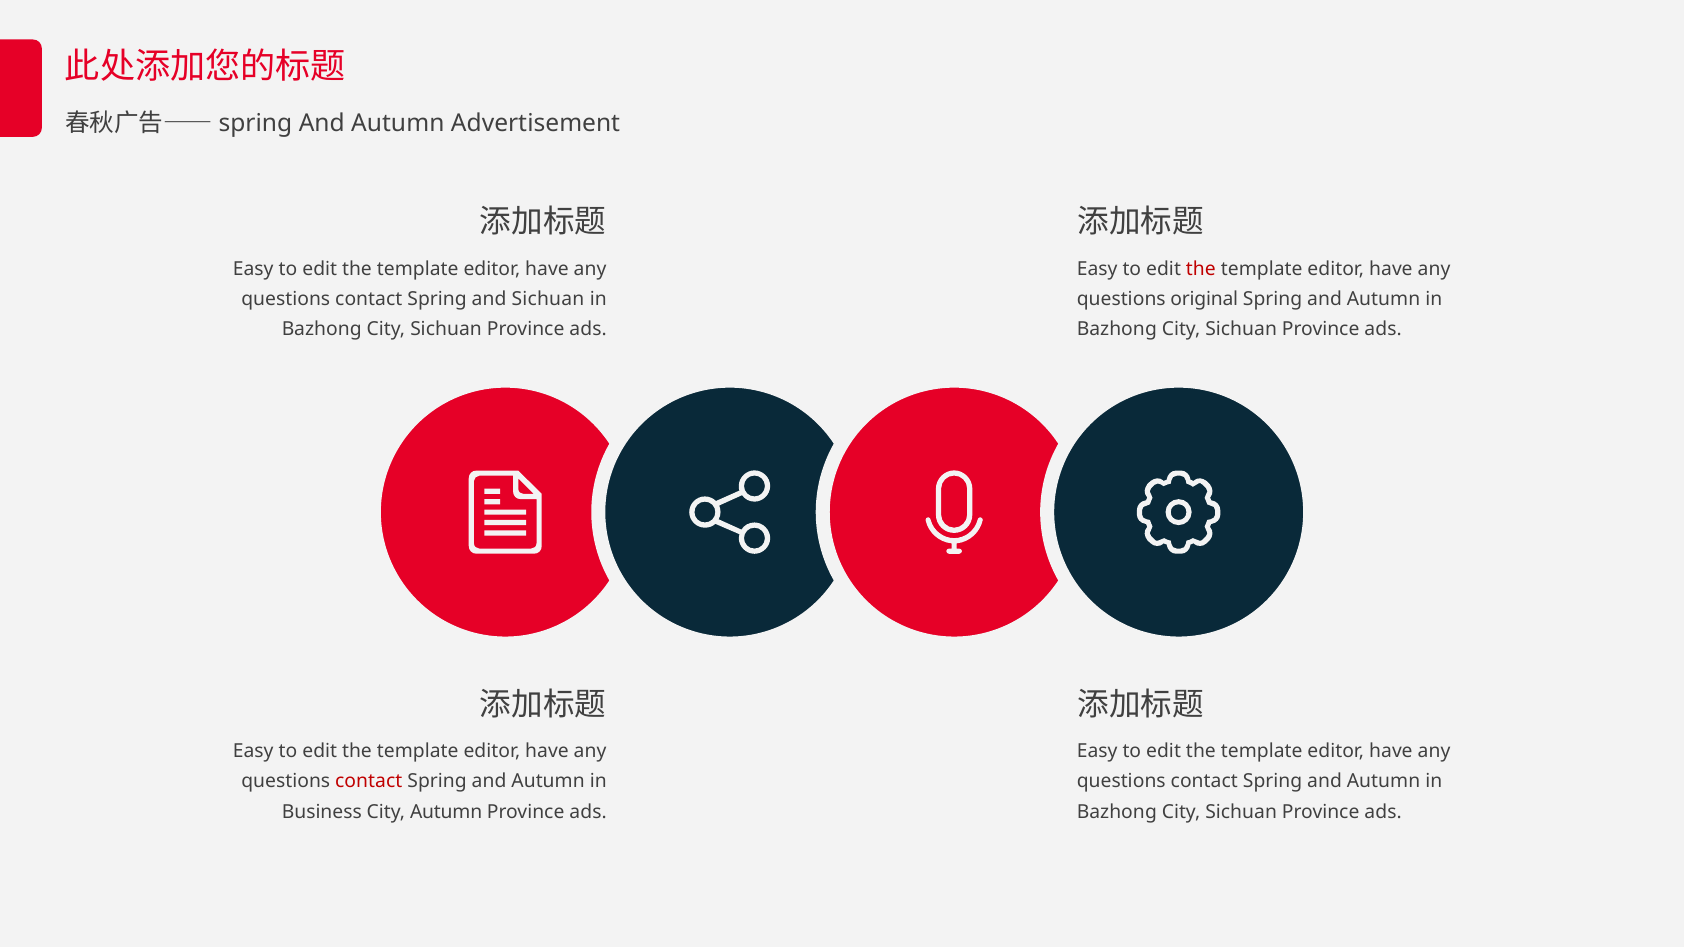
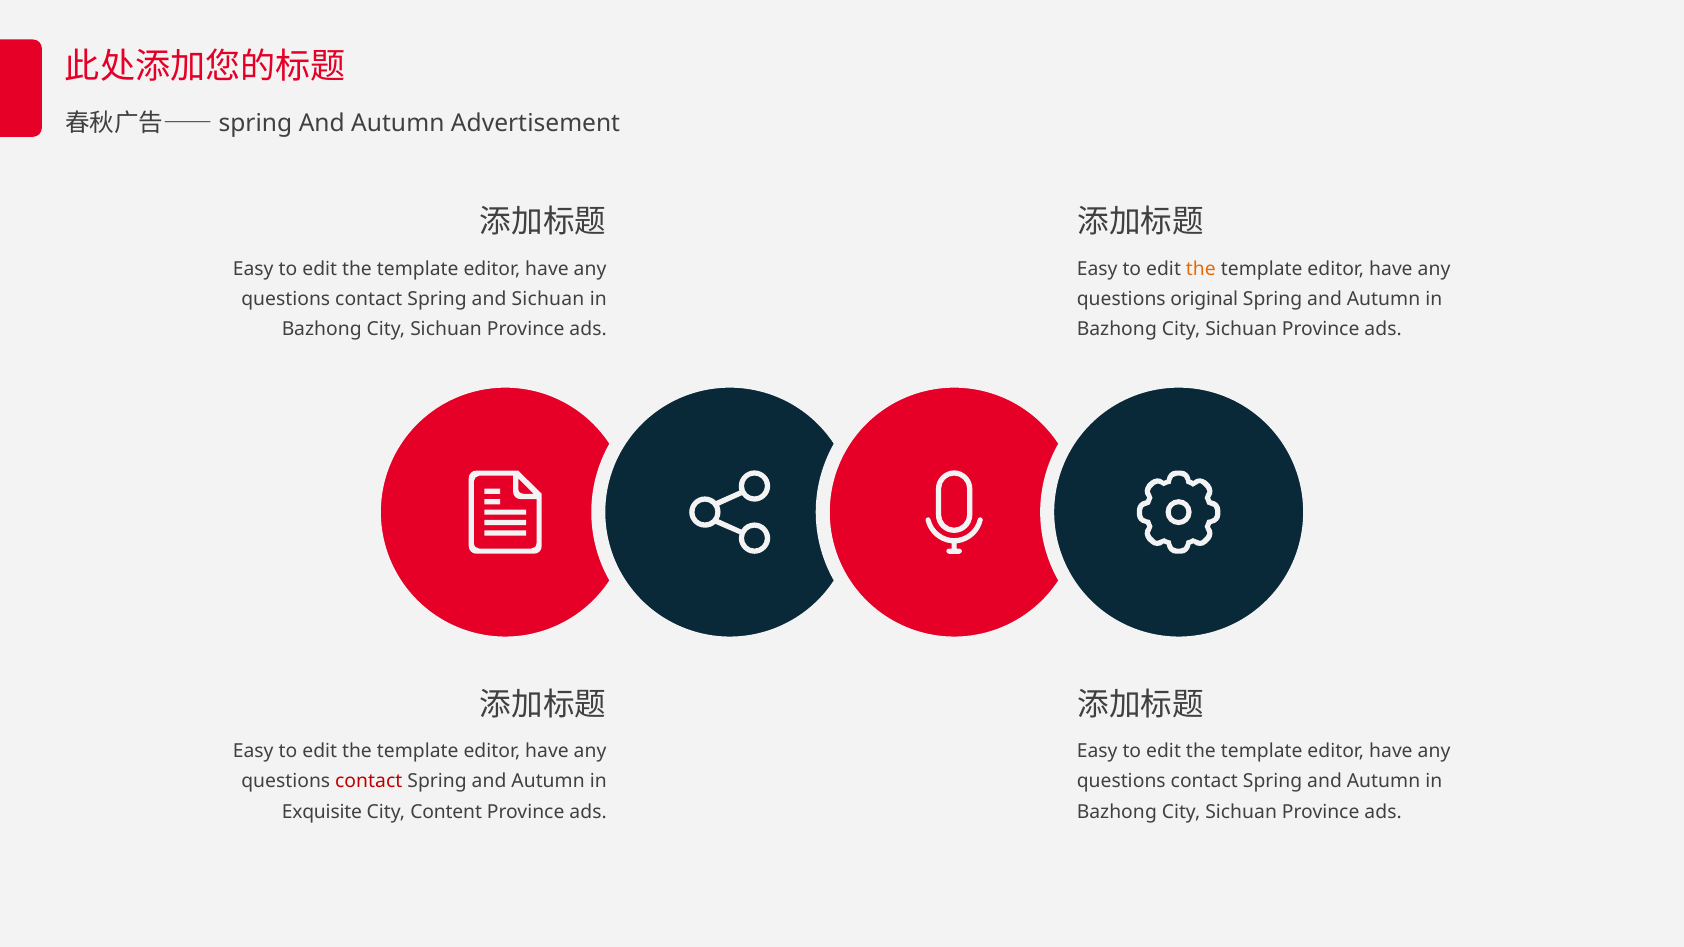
the colour: red -> orange (1201, 269)
Business: Business -> Exquisite (322, 812)
City Autumn: Autumn -> Content (446, 812)
